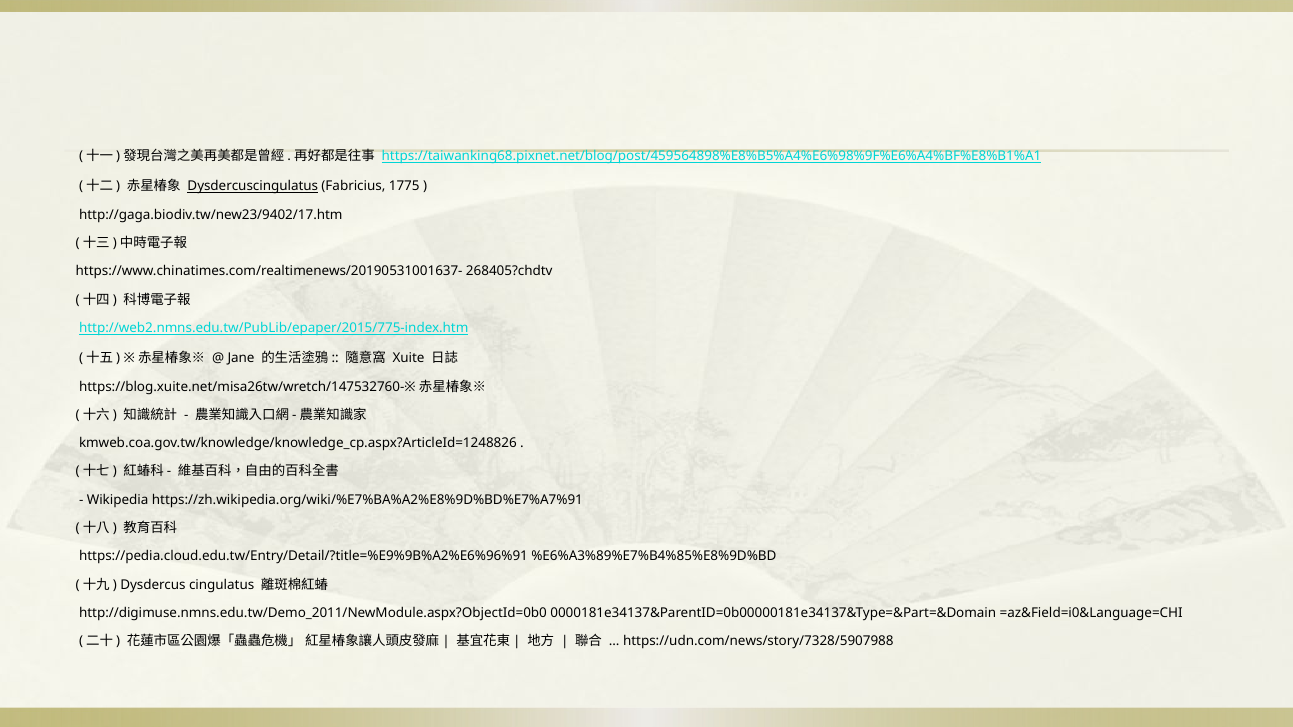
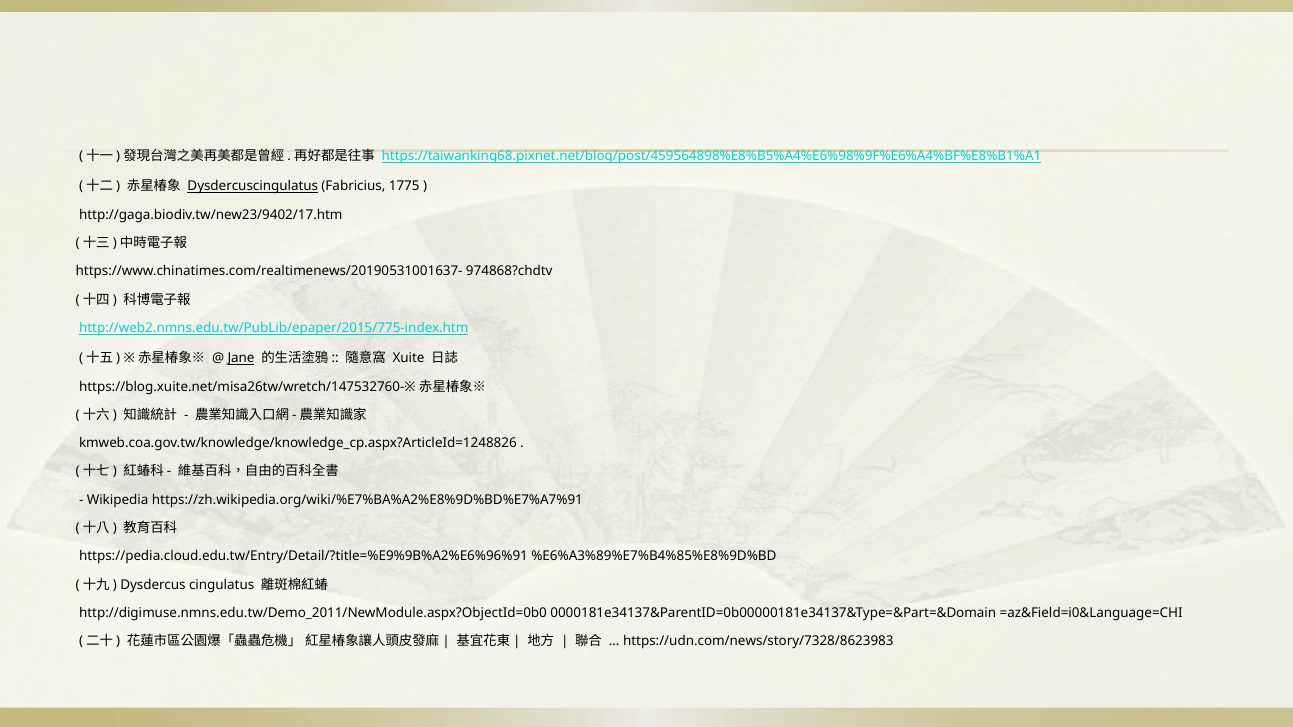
268405?chdtv: 268405?chdtv -> 974868?chdtv (509, 271)
Jane underline: none -> present (241, 358)
https://udn.com/news/story/7328/5907988: https://udn.com/news/story/7328/5907988 -> https://udn.com/news/story/7328/8623983 (758, 642)
